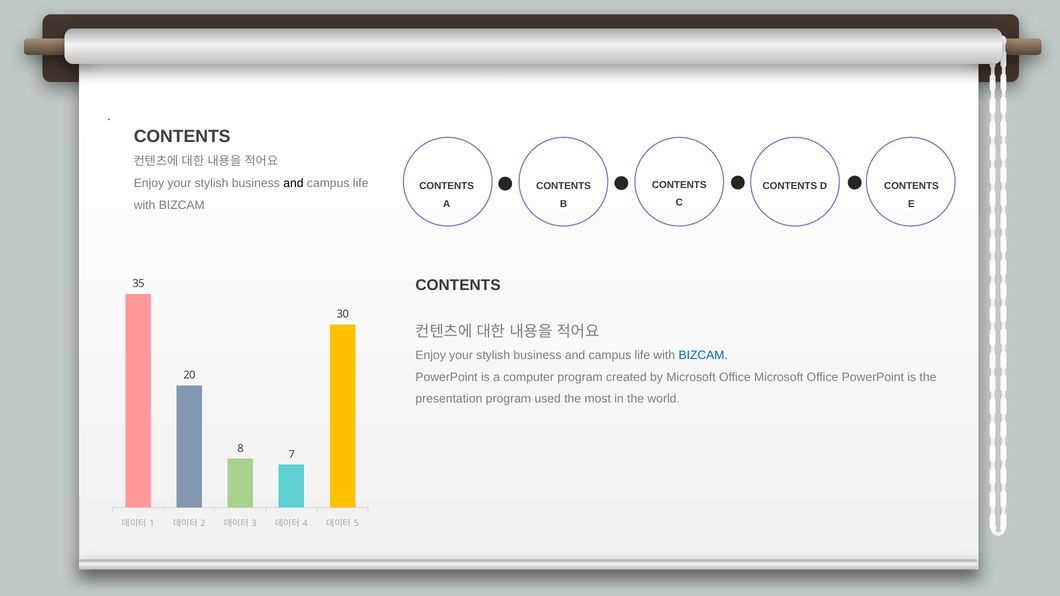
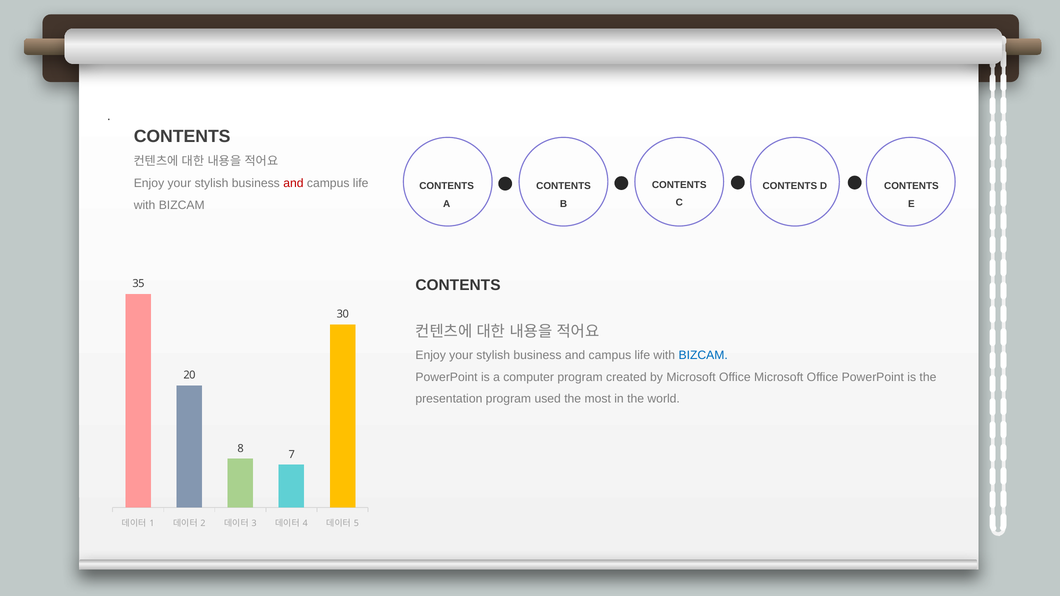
and colour: black -> red (293, 183)
